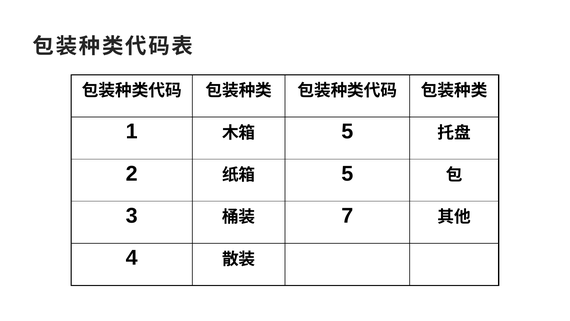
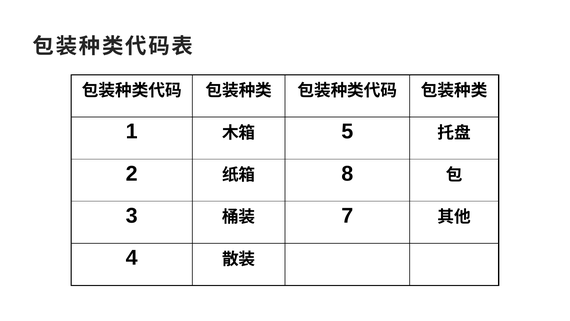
5: 5 -> 8 (347, 173)
